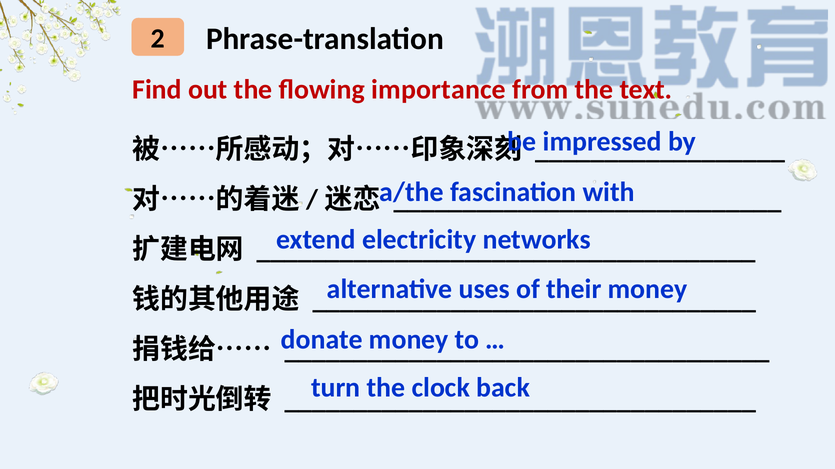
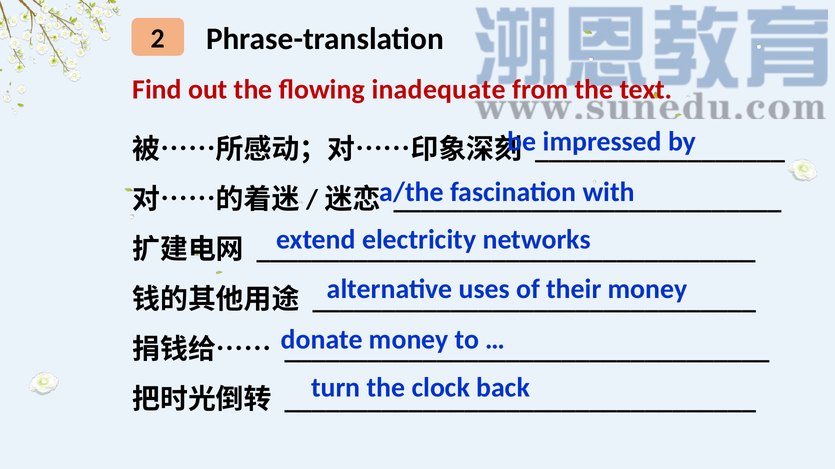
importance: importance -> inadequate (439, 90)
